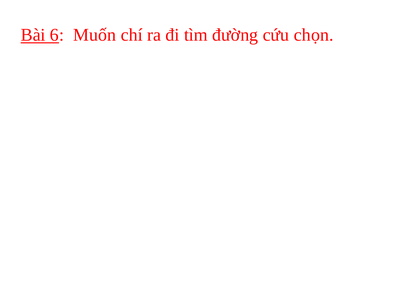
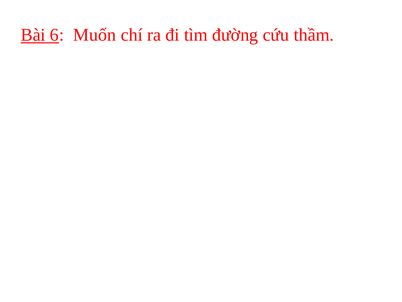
chọn: chọn -> thầm (314, 35)
